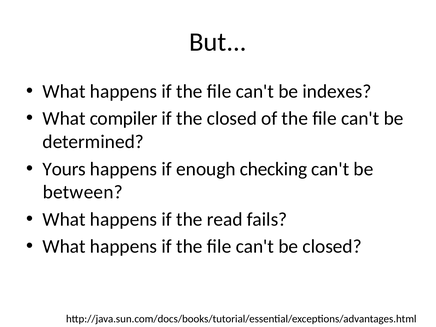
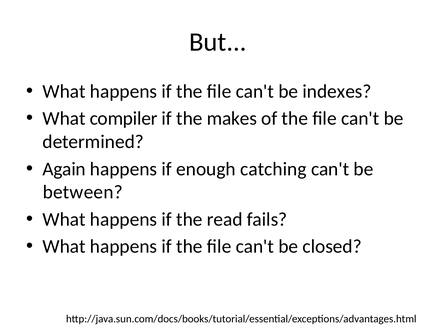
the closed: closed -> makes (232, 119)
Yours: Yours -> Again (64, 169)
checking: checking -> catching (273, 169)
